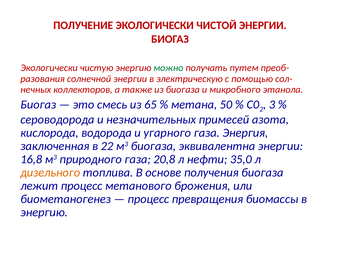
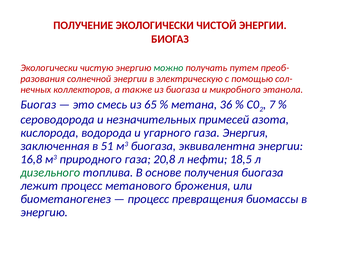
50: 50 -> 36 (226, 104)
3: 3 -> 7 (272, 104)
22: 22 -> 51 (107, 146)
35,0: 35,0 -> 18,5 (241, 159)
дизельного colour: orange -> green (50, 173)
